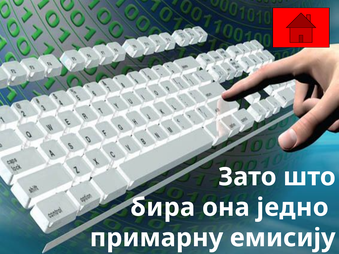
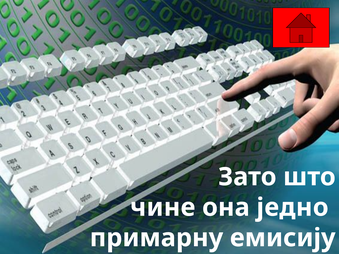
бира: бира -> чине (163, 208)
